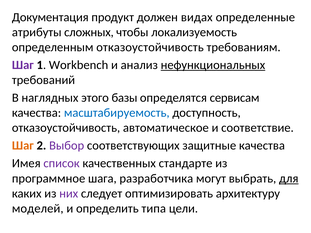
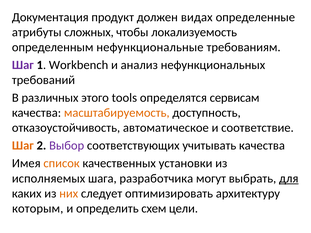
определенным отказоустойчивость: отказоустойчивость -> нефункциональные (150, 47)
нефункциональных underline: present -> none (213, 65)
наглядных: наглядных -> различных (50, 98)
базы: базы -> tools (124, 98)
масштабируемость colour: blue -> orange (117, 113)
защитные: защитные -> учитывать (209, 146)
список colour: purple -> orange (62, 164)
стандарте: стандарте -> установки (186, 164)
программное: программное -> исполняемых (49, 179)
них colour: purple -> orange (69, 194)
моделей: моделей -> которым (38, 209)
типа: типа -> схем (154, 209)
